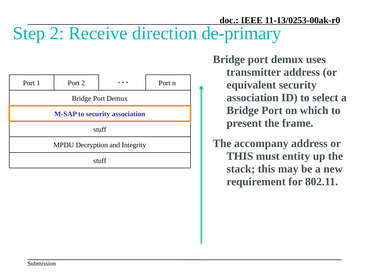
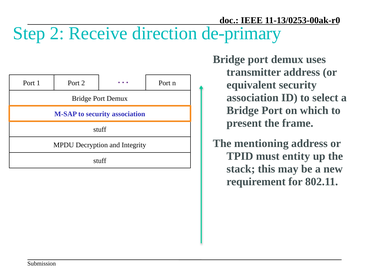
accompany: accompany -> mentioning (261, 143)
THIS: THIS -> TPID (240, 156)
